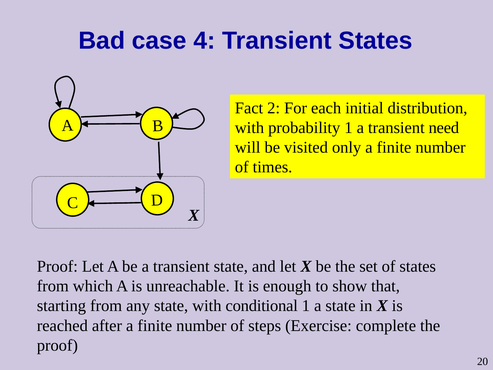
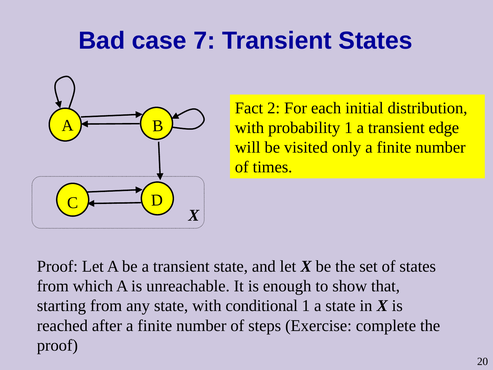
4: 4 -> 7 (204, 41)
need: need -> edge (444, 128)
